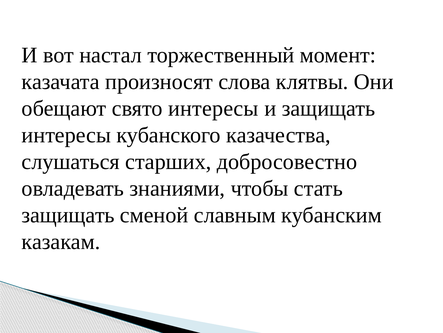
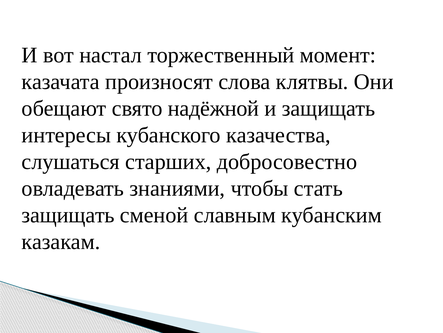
свято интересы: интересы -> надёжной (214, 108)
